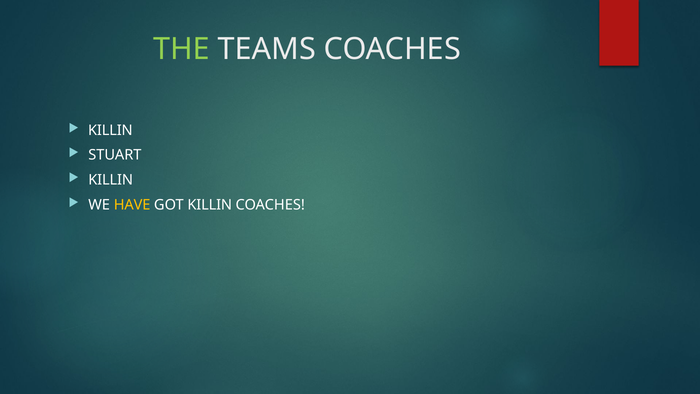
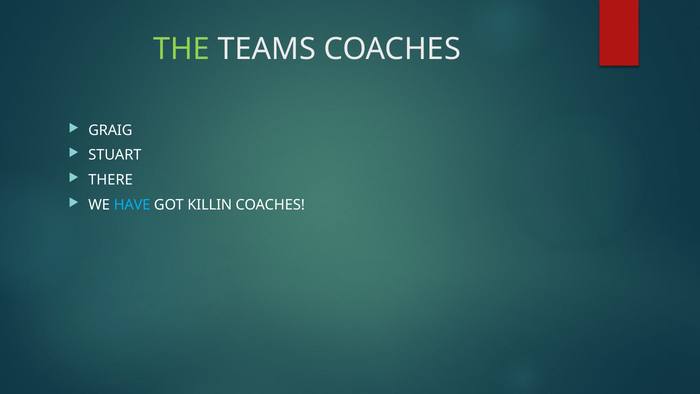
KILLIN: KILLIN -> GRAIG (110, 130)
KILLIN: KILLIN -> THERE (111, 180)
HAVE colour: yellow -> light blue (132, 205)
